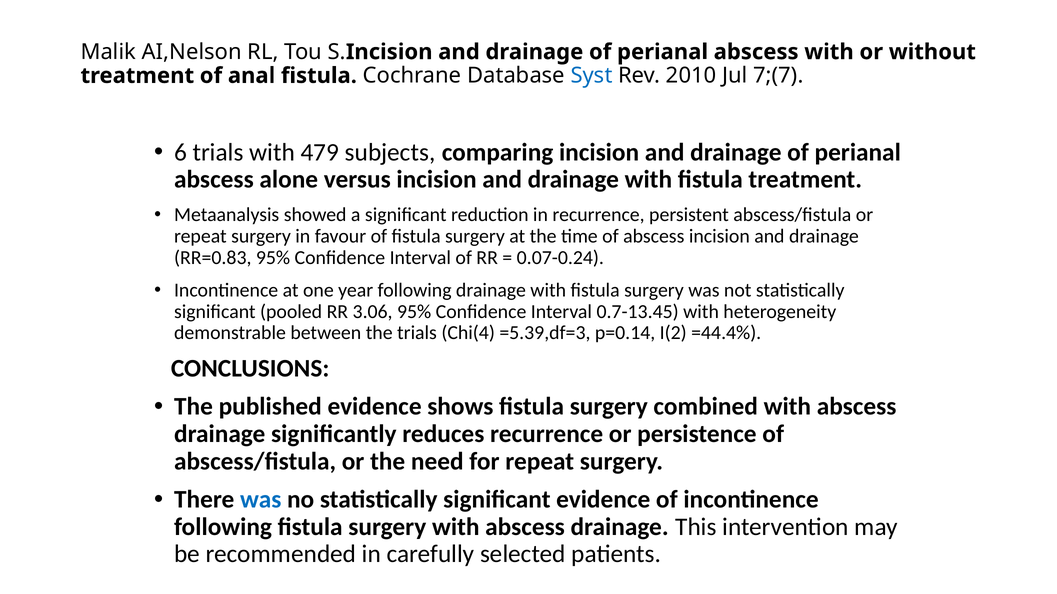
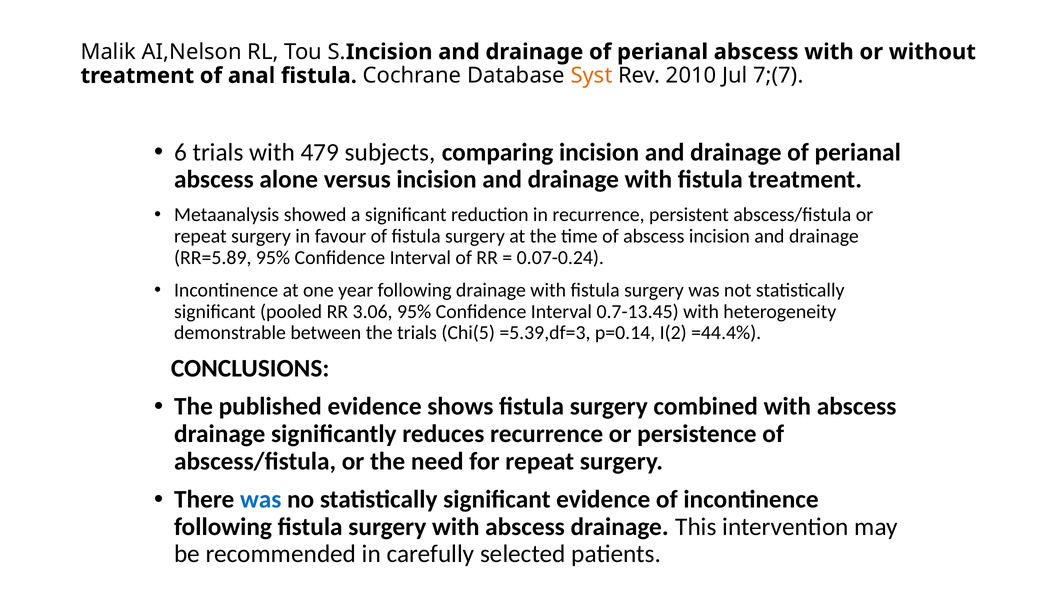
Syst colour: blue -> orange (592, 76)
RR=0.83: RR=0.83 -> RR=5.89 (213, 258)
Chi(4: Chi(4 -> Chi(5 (468, 333)
